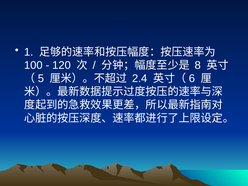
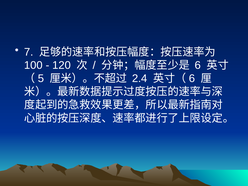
1: 1 -> 7 (29, 52)
8: 8 -> 6 (198, 65)
